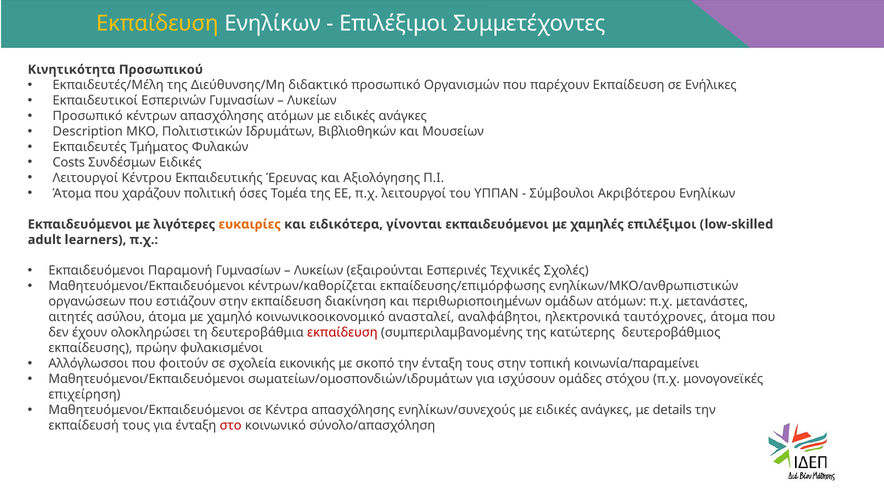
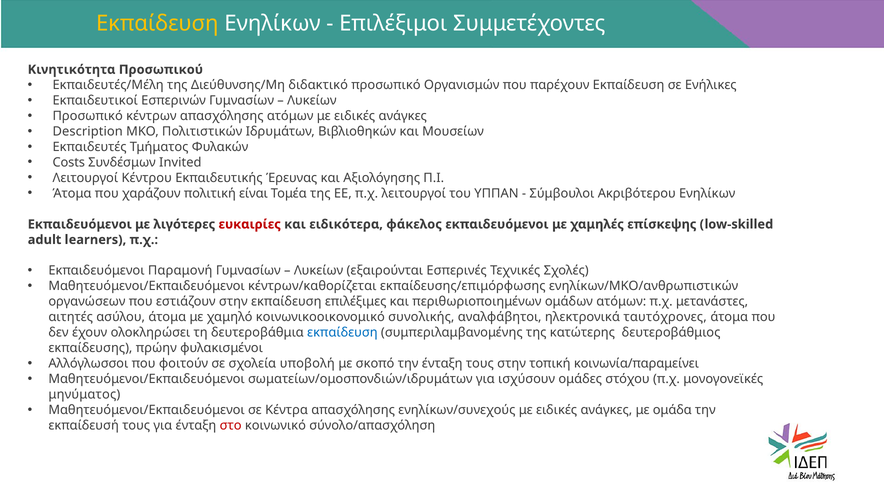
Συνδέσμων Ειδικές: Ειδικές -> Invited (180, 162)
όσες: όσες -> είναι (253, 193)
ευκαιρίες colour: orange -> red (250, 224)
γίνονται: γίνονται -> φάκελος (414, 224)
χαμηλές επιλέξιμοι: επιλέξιμοι -> επίσκεψης (662, 224)
διακίνηση: διακίνηση -> επιλέξιμες (356, 302)
ανασταλεί: ανασταλεί -> συνολικής (421, 317)
εκπαίδευση colour: red -> blue (342, 333)
εικονικής: εικονικής -> υποβολή (307, 364)
επιχείρηση: επιχείρηση -> μηνύματος (84, 395)
details: details -> ομάδα (672, 410)
